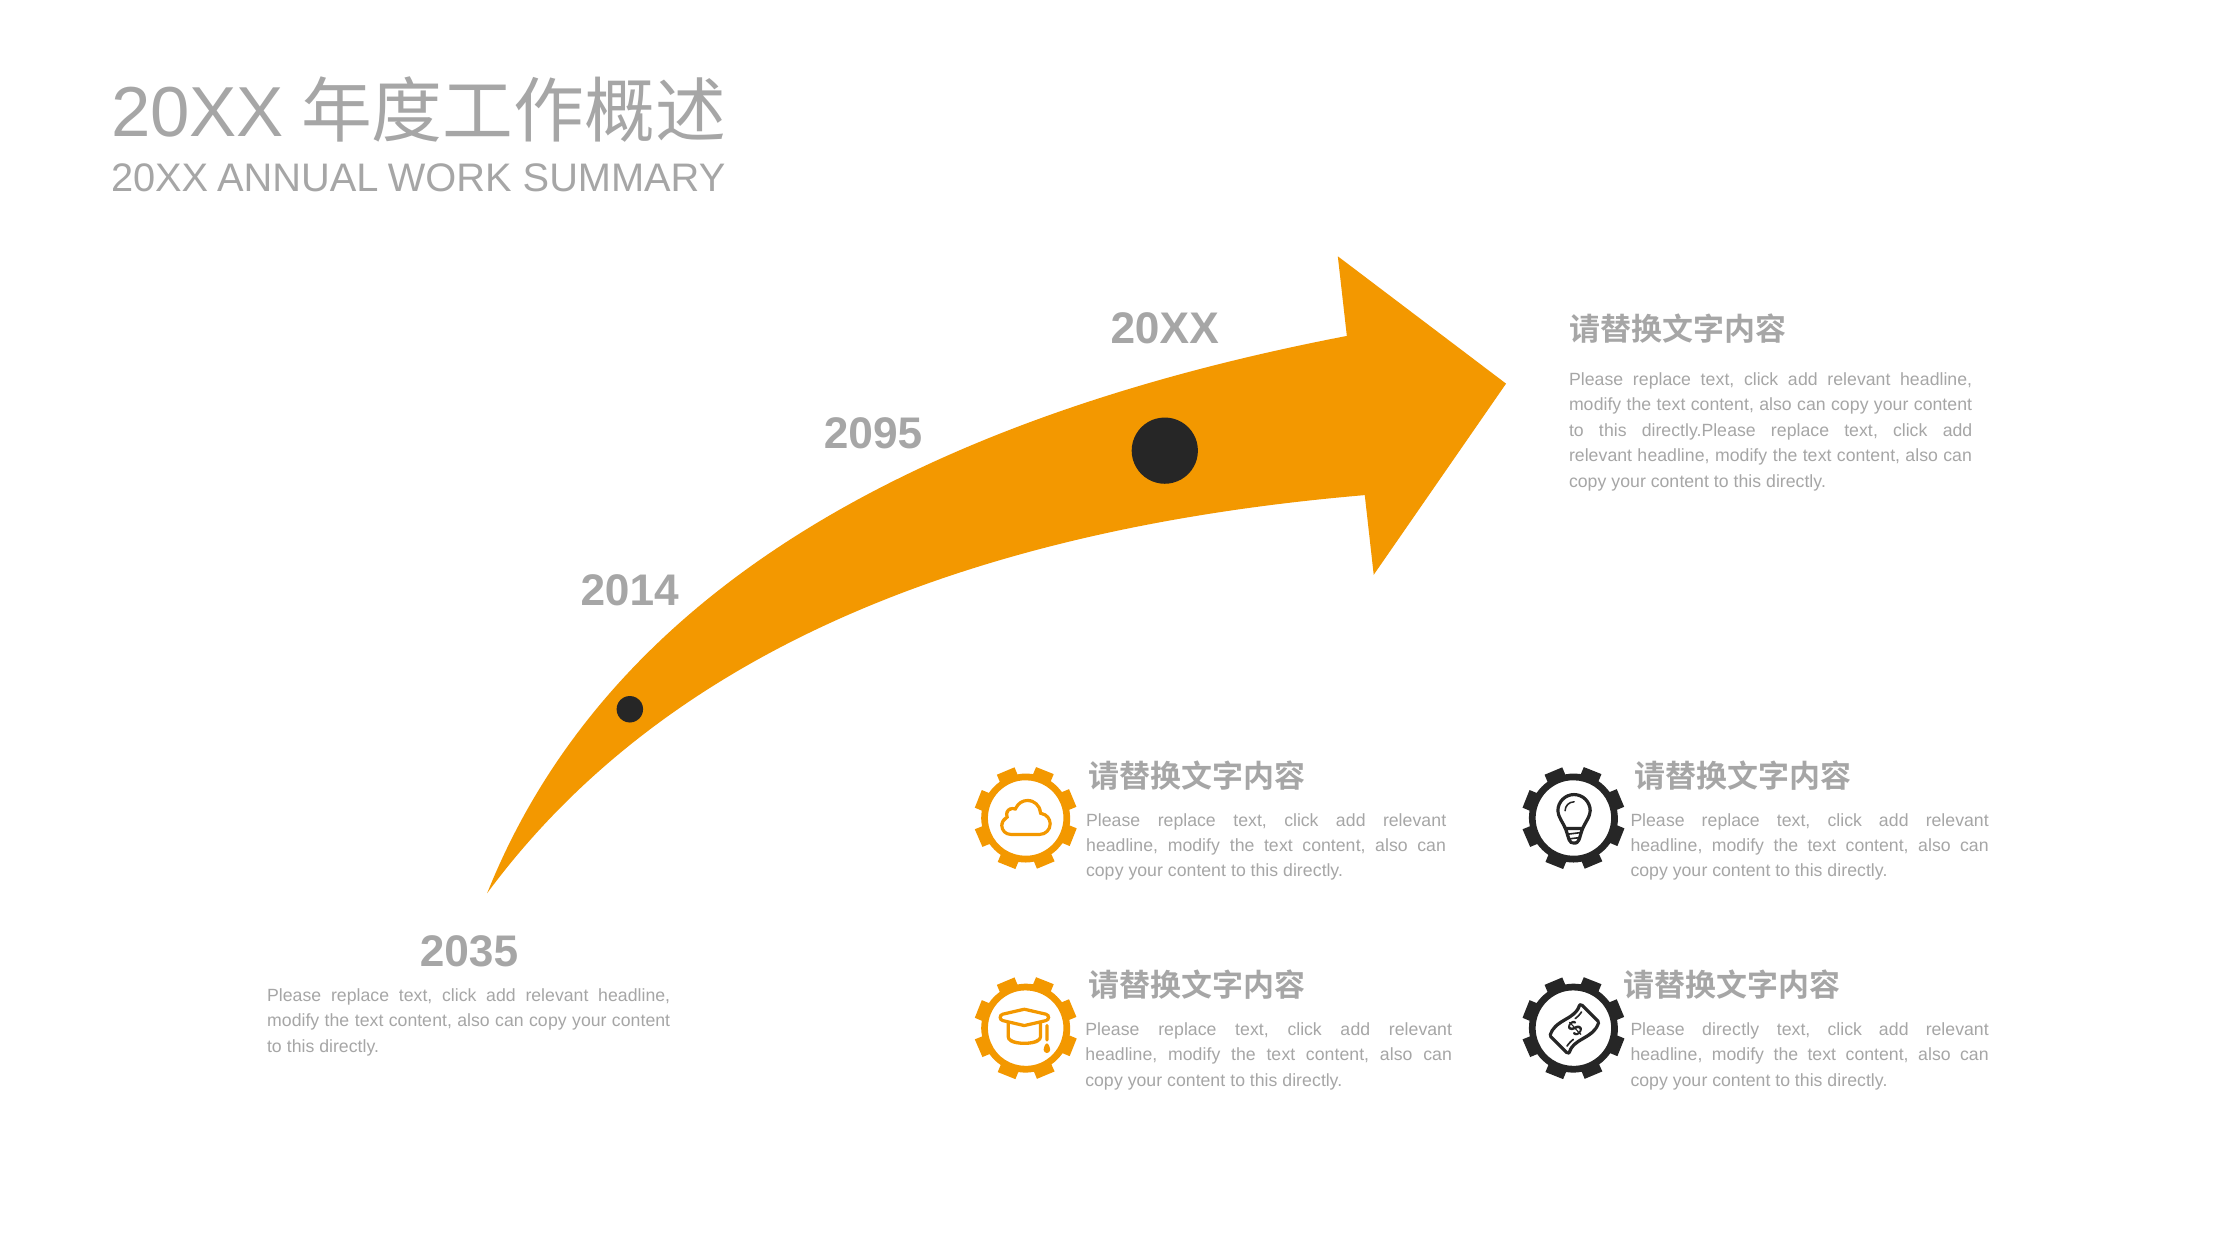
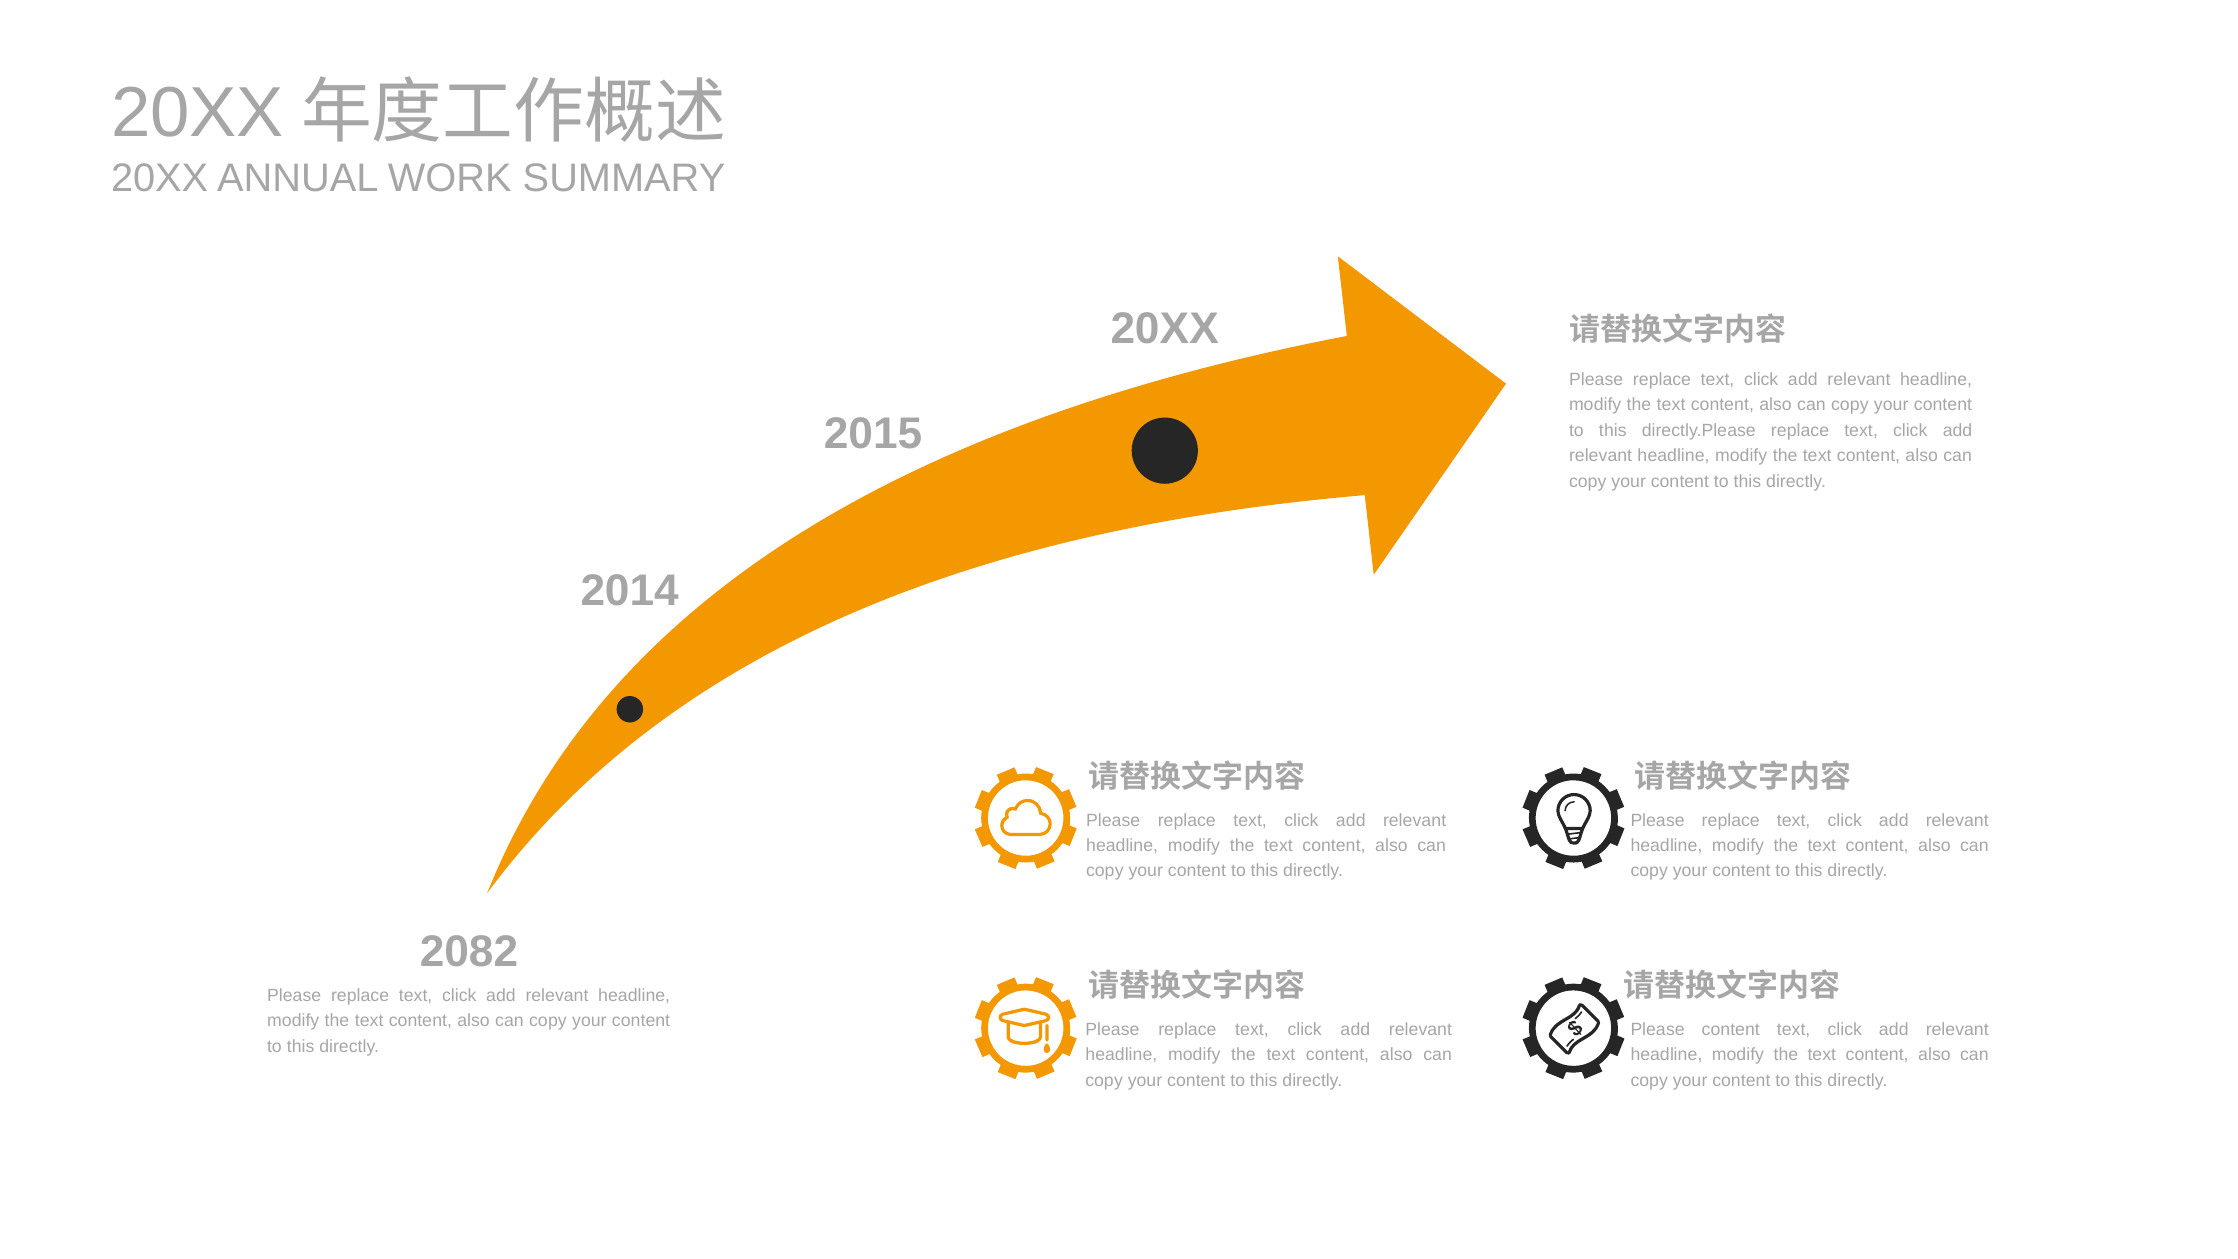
2095: 2095 -> 2015 (873, 434)
2035: 2035 -> 2082 (469, 952)
Please directly: directly -> content (1731, 1029)
